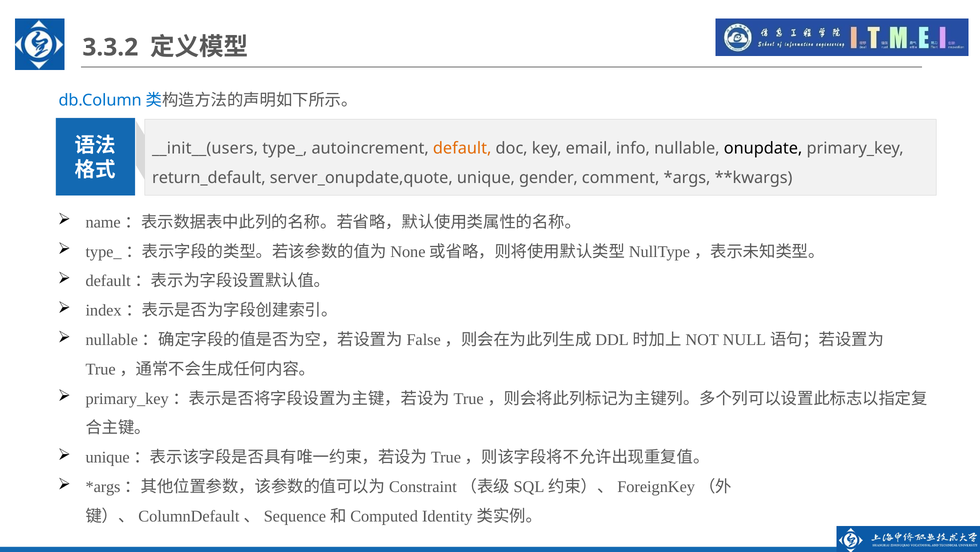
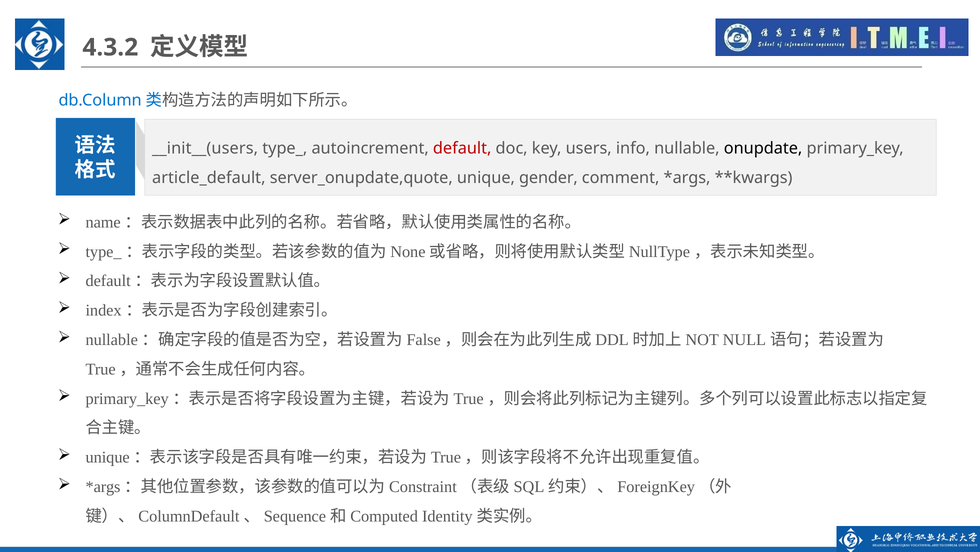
3.3.2: 3.3.2 -> 4.3.2 (110, 47)
default colour: orange -> red (462, 148)
email: email -> users (589, 148)
return_default: return_default -> article_default (209, 178)
